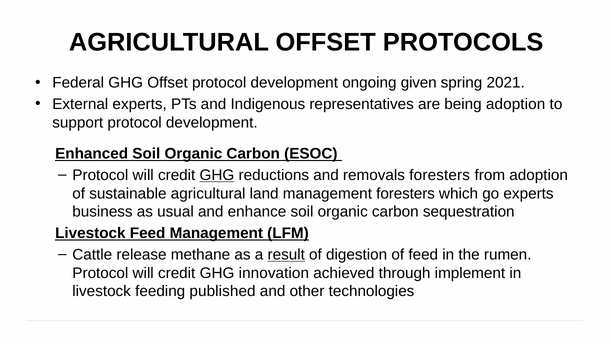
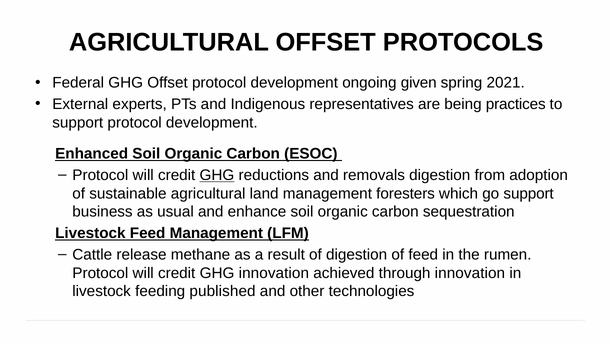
being adoption: adoption -> practices (516, 104)
removals foresters: foresters -> digestion (440, 175)
go experts: experts -> support (529, 193)
result underline: present -> none (286, 254)
through implement: implement -> innovation (470, 273)
